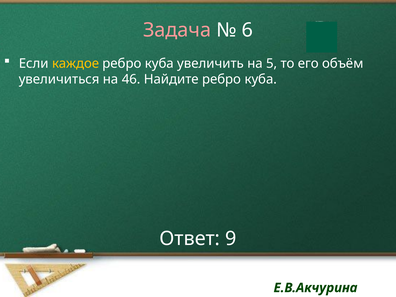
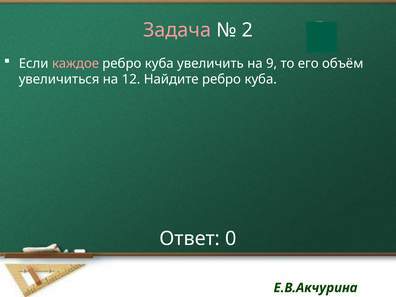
6: 6 -> 2 (247, 30)
каждое colour: yellow -> pink (76, 63)
5: 5 -> 9 (272, 63)
46: 46 -> 12 (131, 79)
9: 9 -> 0 (231, 239)
